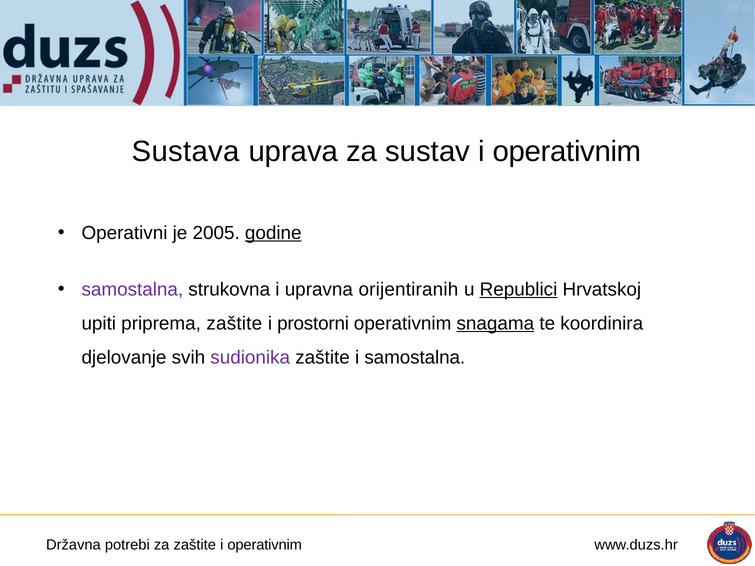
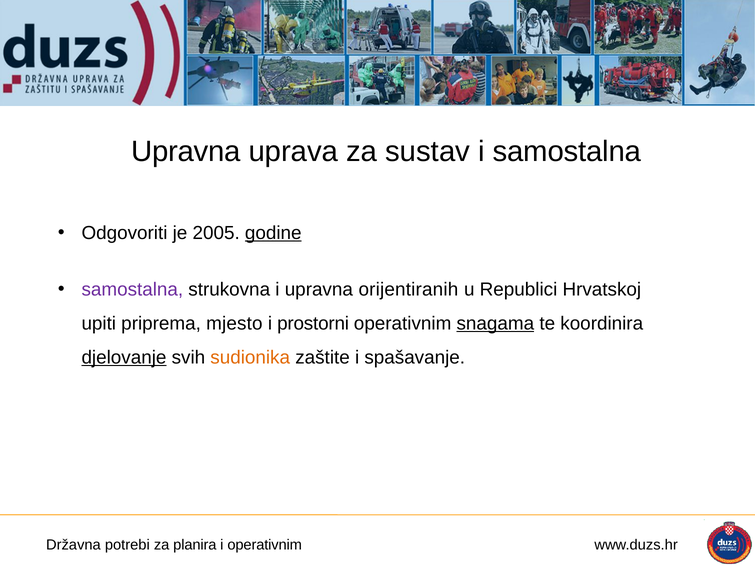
Sustava: Sustava -> Upravna (186, 151)
operativnim: operativnim -> samostalna (567, 151)
Operativni: Operativni -> Odgovoriti (124, 233)
Republici underline: present -> none (519, 290)
priprema zaštite: zaštite -> mjesto (234, 324)
djelovanje underline: none -> present (124, 358)
sudionika colour: purple -> orange (250, 358)
i samostalna: samostalna -> spašavanje (415, 358)
za zaštite: zaštite -> planira (195, 545)
